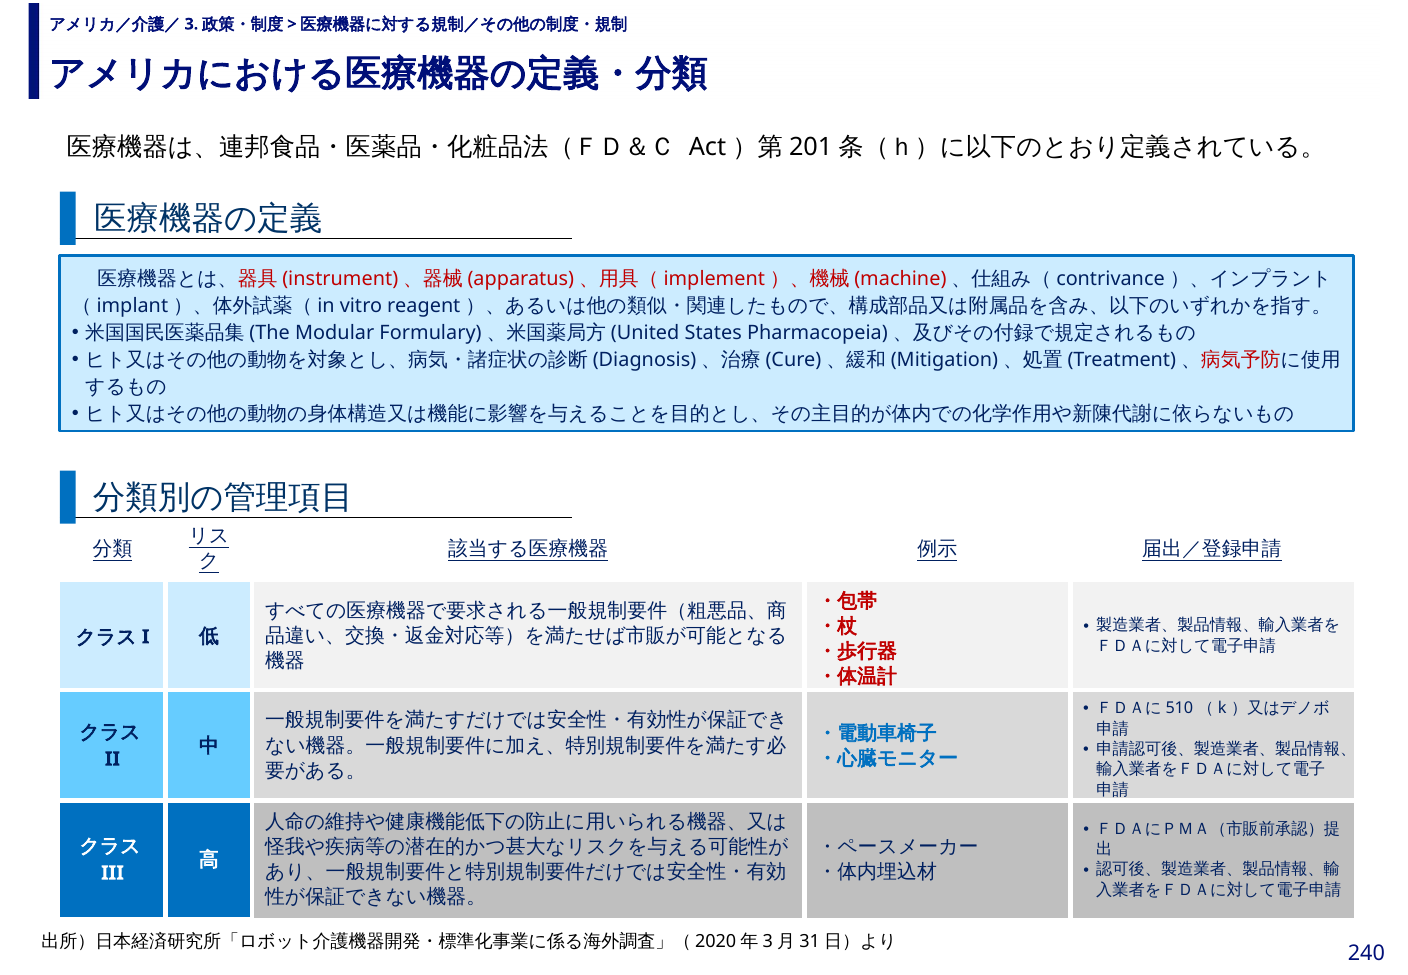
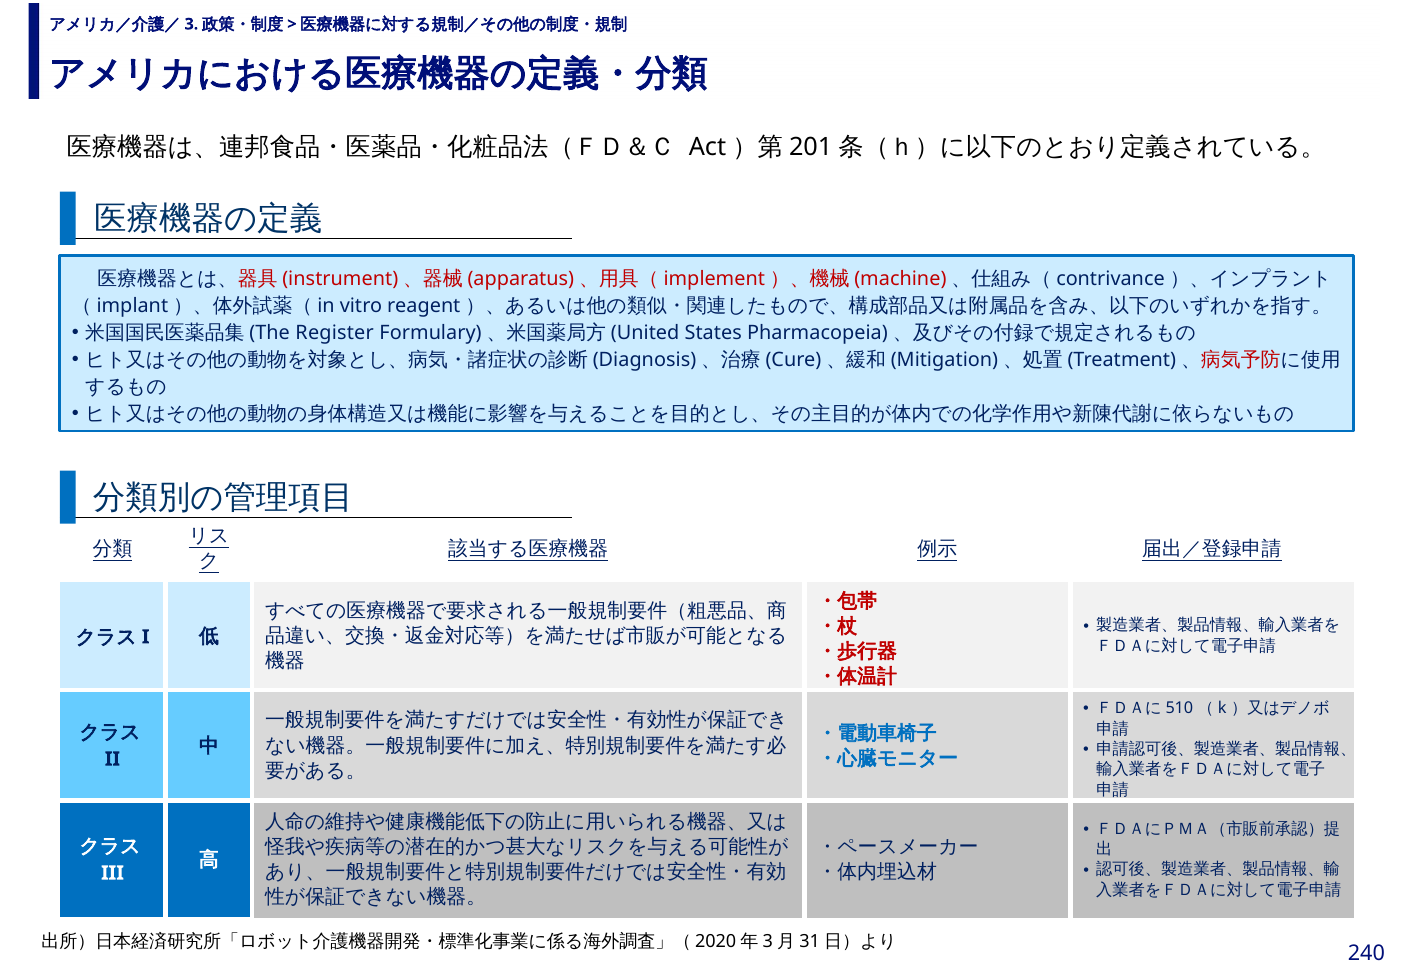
Modular: Modular -> Register (335, 333)
